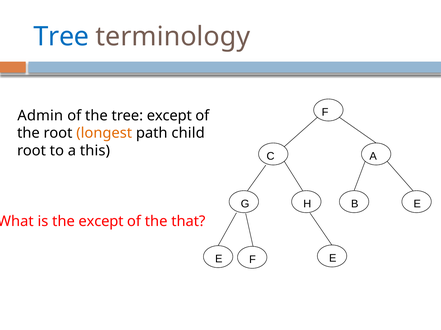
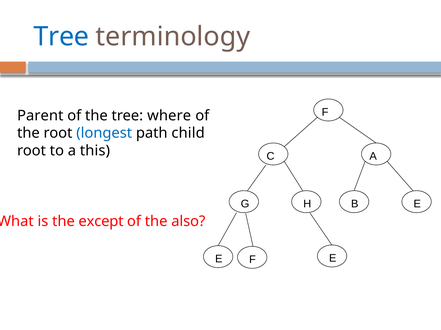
Admin: Admin -> Parent (40, 116)
tree except: except -> where (169, 116)
longest colour: orange -> blue (104, 133)
that: that -> also (188, 222)
